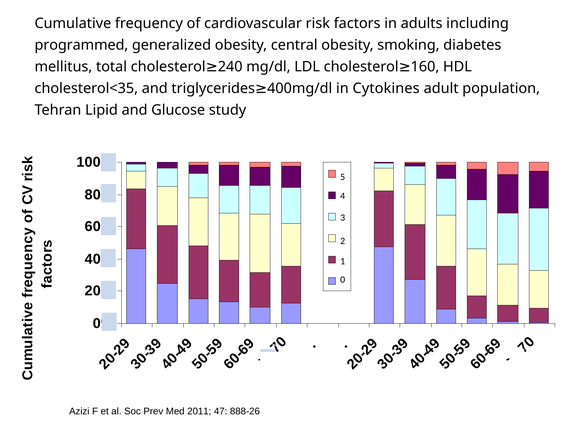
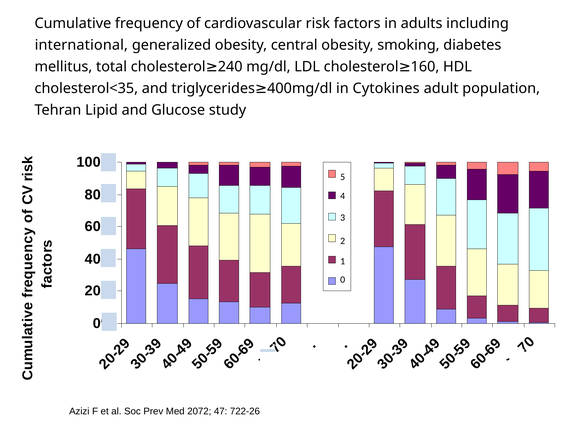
programmed: programmed -> international (81, 45)
2011: 2011 -> 2072 (199, 411)
888-26: 888-26 -> 722-26 (245, 411)
